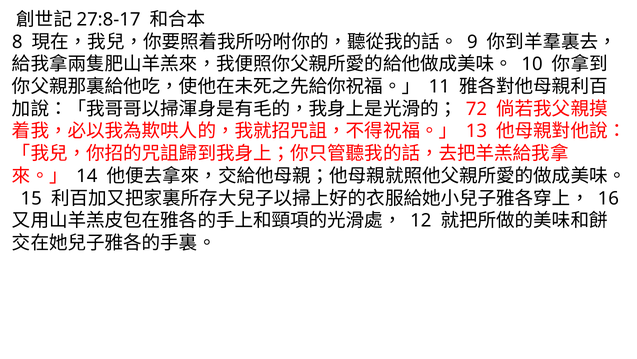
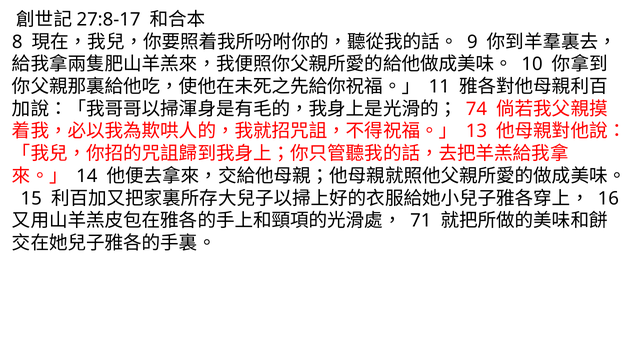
72: 72 -> 74 (476, 109)
12: 12 -> 71 (421, 220)
